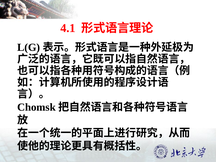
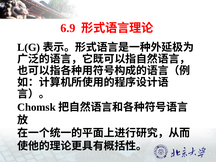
4.1: 4.1 -> 6.9 (68, 28)
